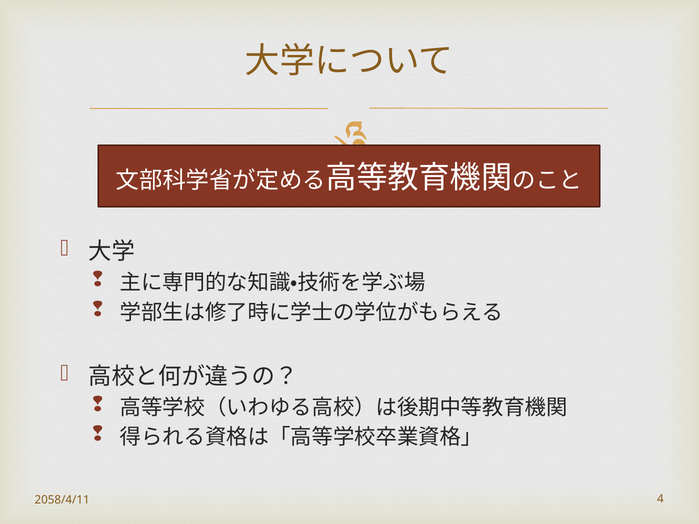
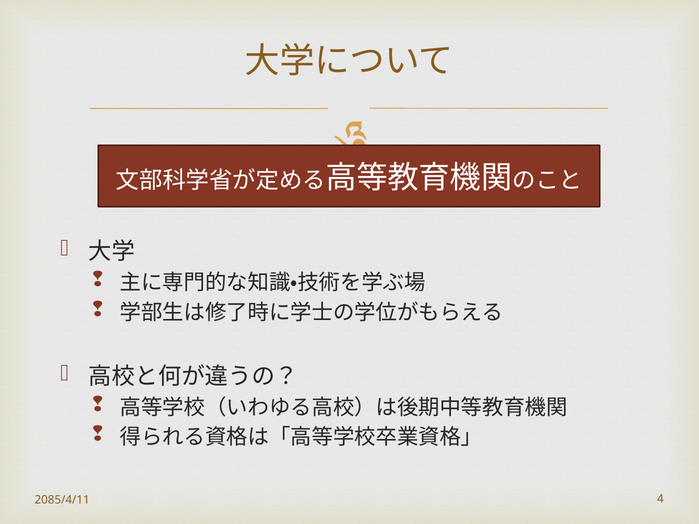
2058/4/11: 2058/4/11 -> 2085/4/11 (62, 500)
